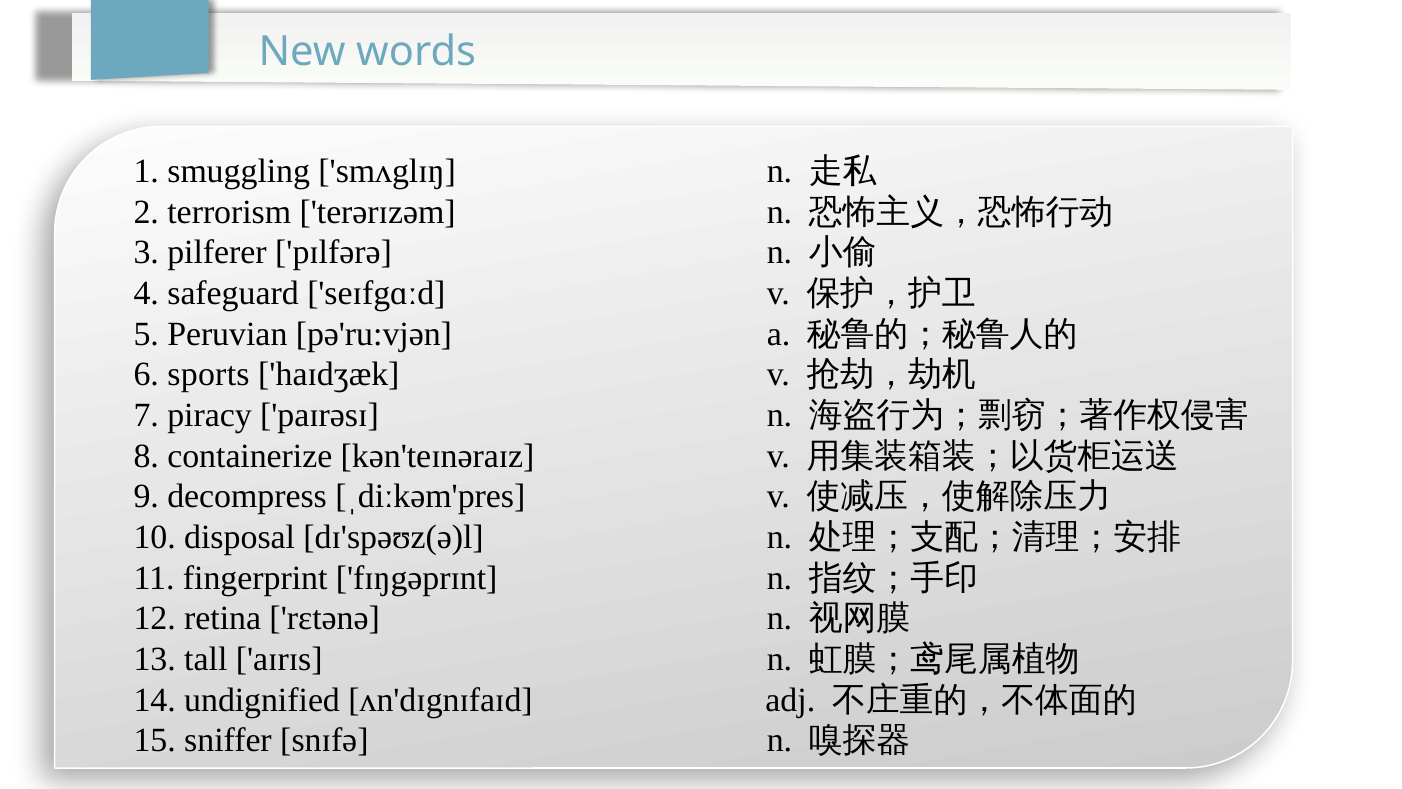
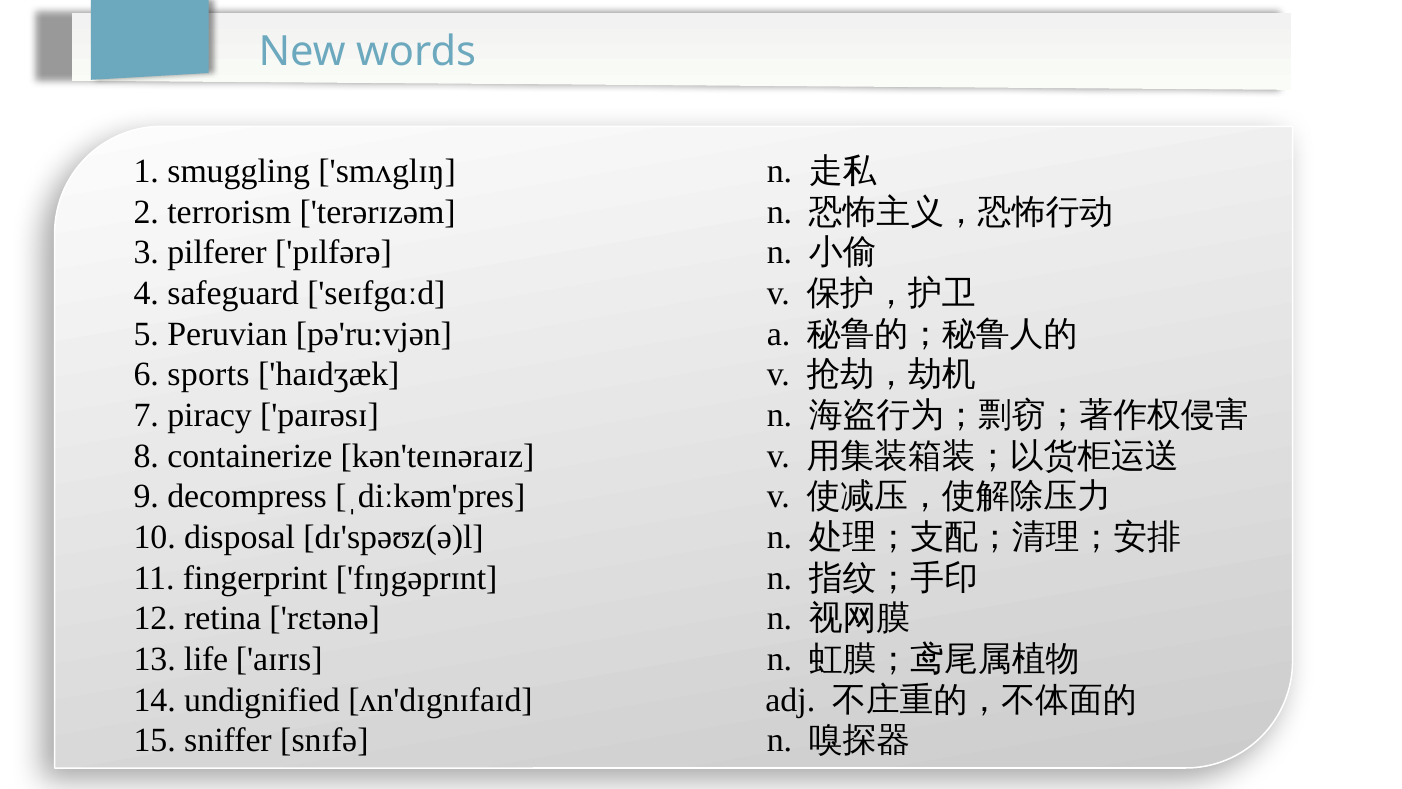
tall: tall -> life (206, 659)
